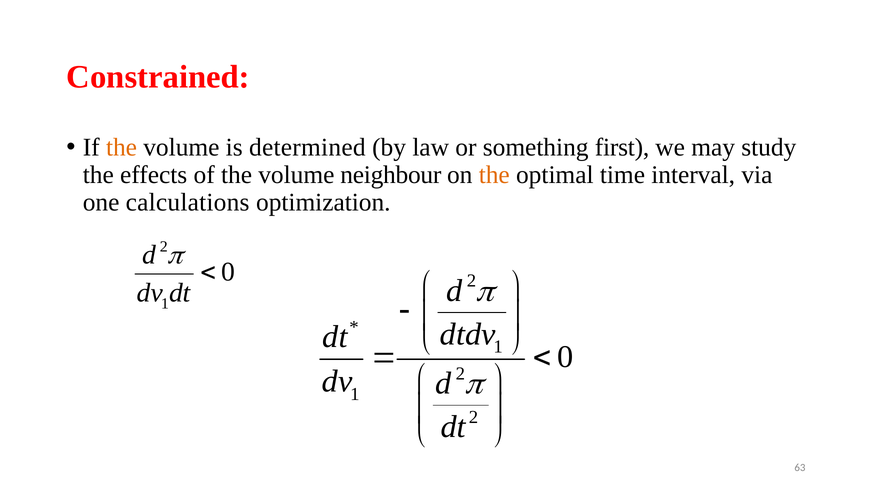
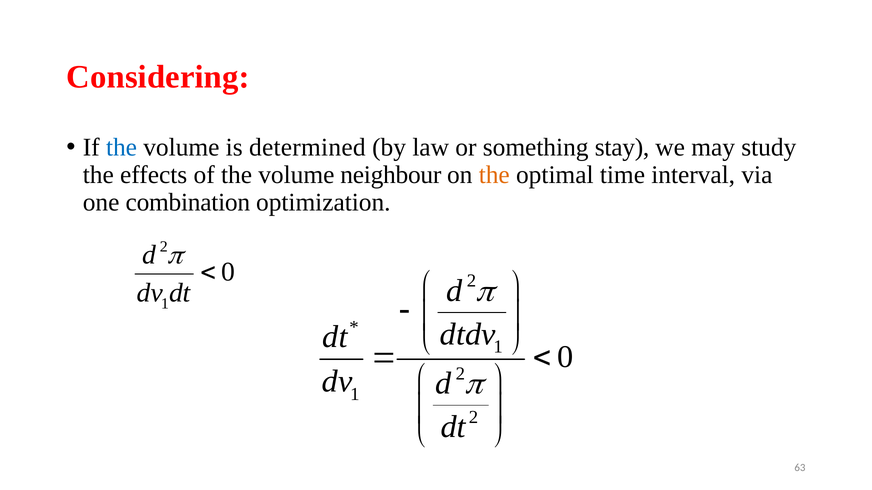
Constrained: Constrained -> Considering (158, 77)
the colour: orange -> blue (122, 147)
first: first -> stay (622, 147)
calculations: calculations -> combination (188, 202)
